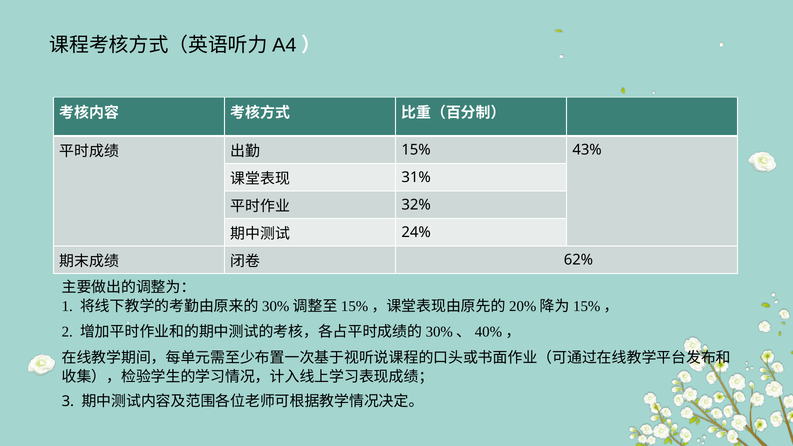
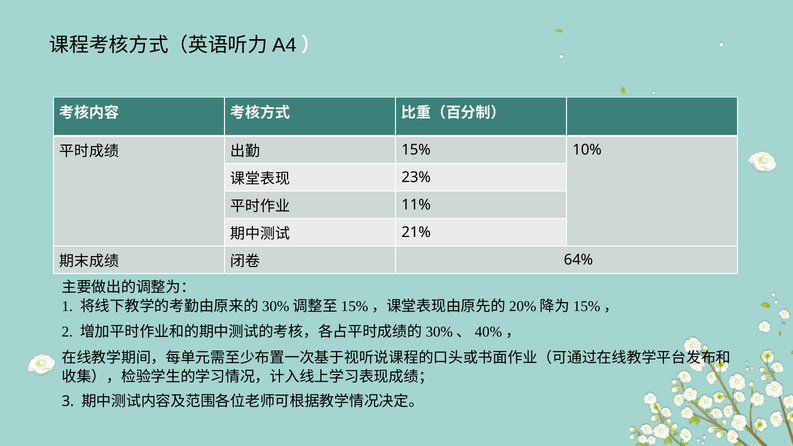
43%: 43% -> 10% (587, 150)
31%: 31% -> 23% (416, 177)
32%: 32% -> 11% (416, 205)
24%: 24% -> 21% (416, 232)
62%: 62% -> 64% (578, 260)
